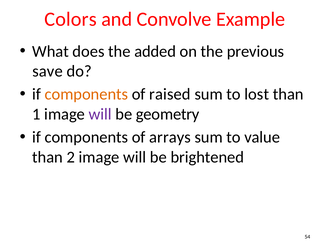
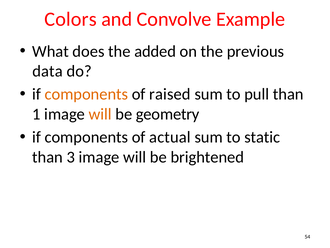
save: save -> data (48, 71)
lost: lost -> pull (257, 94)
will colour: purple -> orange (100, 114)
arrays: arrays -> actual (170, 137)
value: value -> static (262, 137)
2: 2 -> 3 (71, 157)
